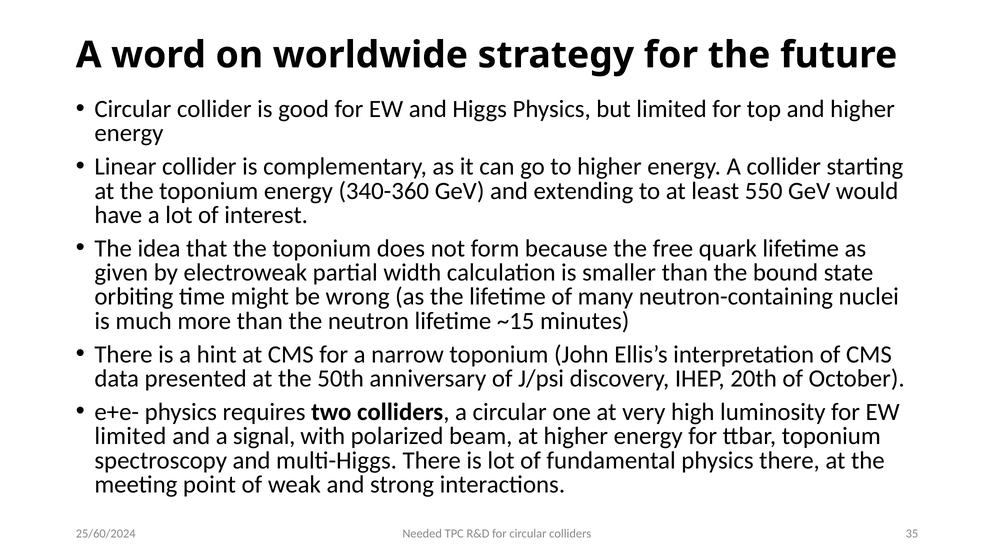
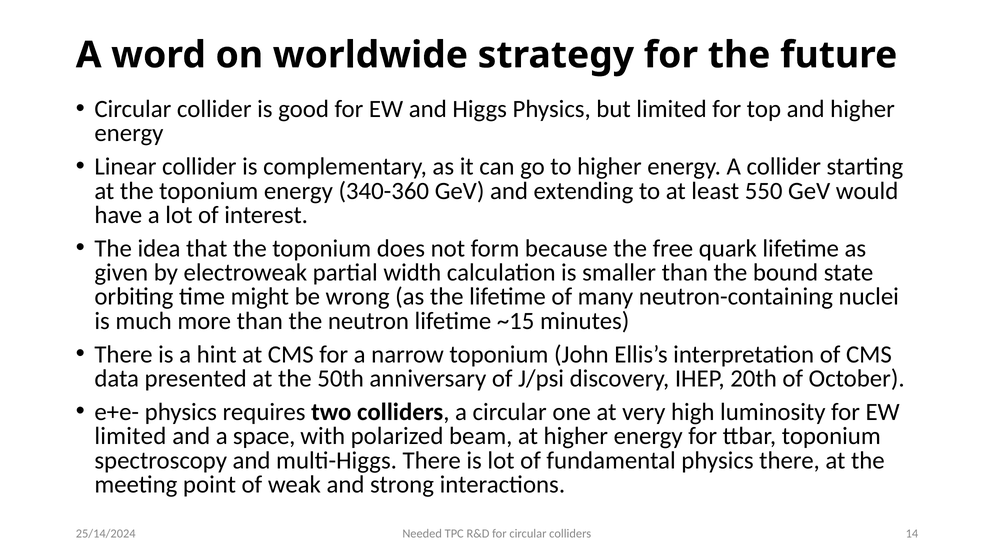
signal: signal -> space (264, 436)
35: 35 -> 14 (912, 534)
25/60/2024: 25/60/2024 -> 25/14/2024 (106, 534)
